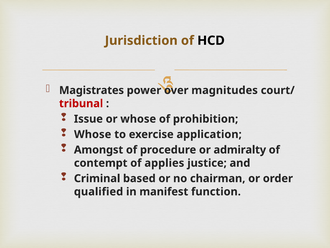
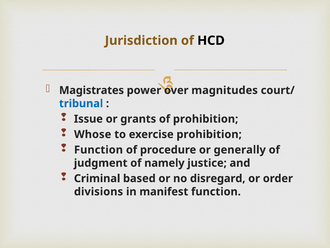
tribunal colour: red -> blue (81, 103)
or whose: whose -> grants (138, 119)
exercise application: application -> prohibition (209, 134)
Amongst: Amongst -> Function (98, 150)
admiralty: admiralty -> generally (240, 150)
contempt: contempt -> judgment (101, 163)
applies: applies -> namely (164, 163)
chairman: chairman -> disregard (218, 178)
qualified: qualified -> divisions (99, 191)
